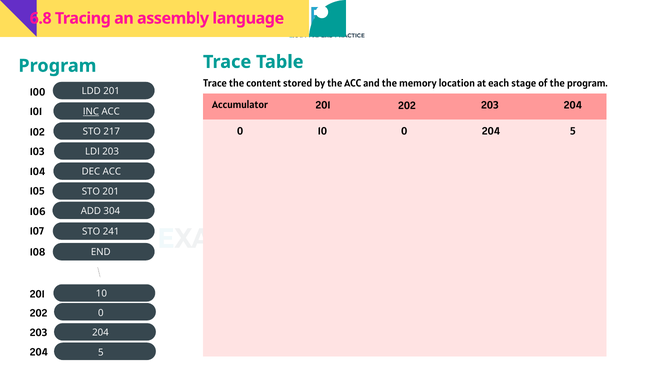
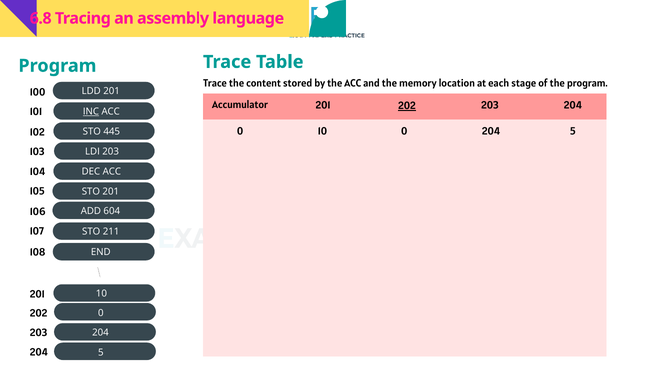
202 underline: none -> present (407, 106)
217: 217 -> 445 (112, 132)
304: 304 -> 604 (112, 211)
241: 241 -> 211 (111, 232)
